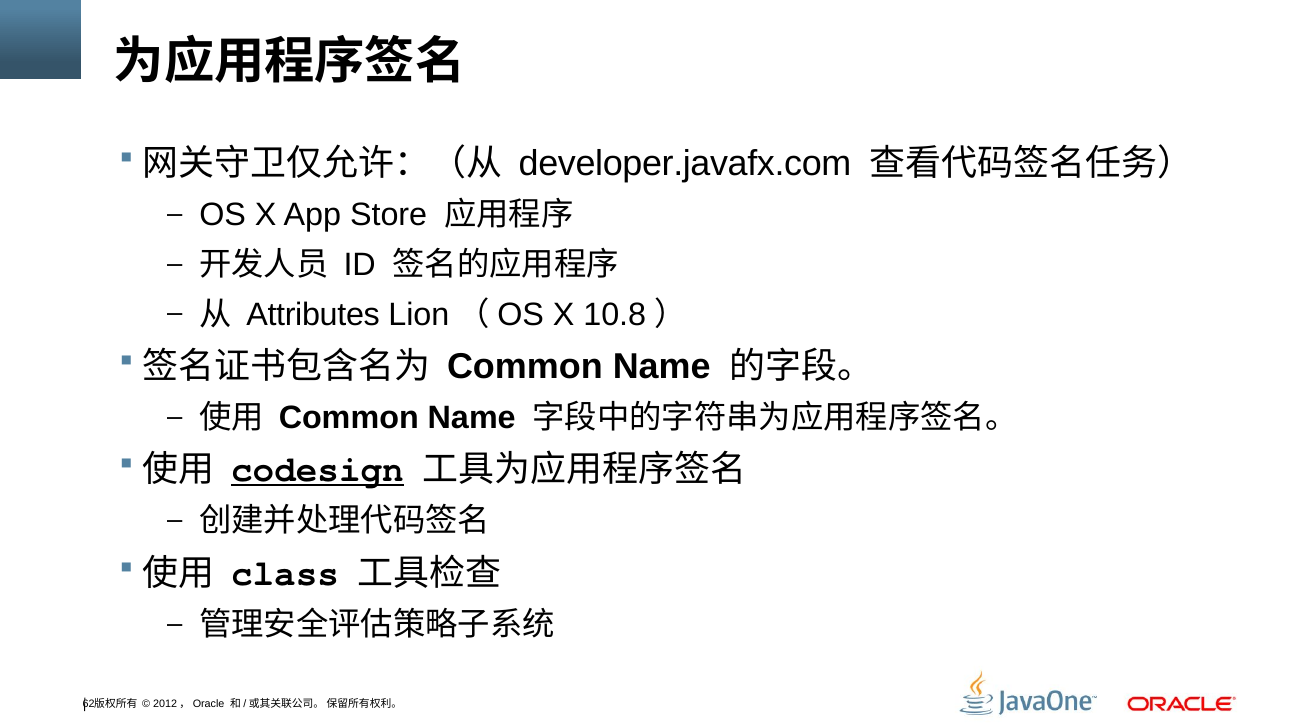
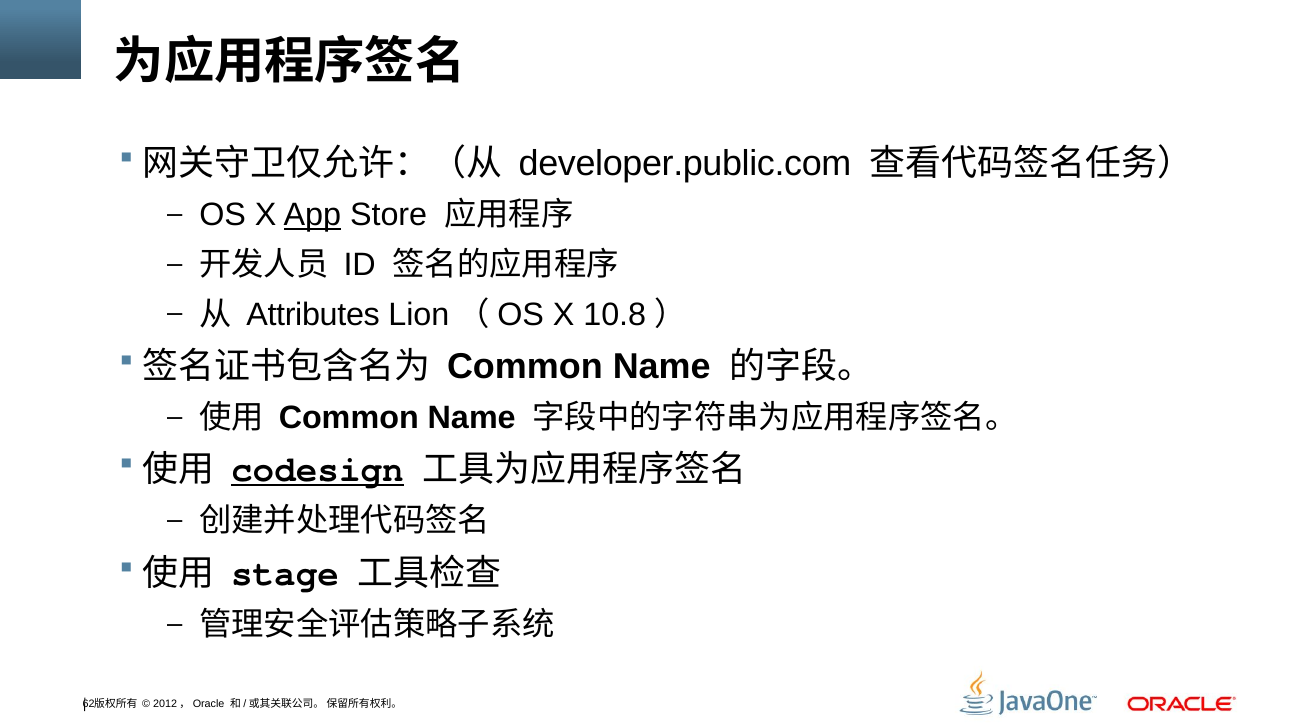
developer.javafx.com: developer.javafx.com -> developer.public.com (685, 164)
App underline: none -> present (312, 215)
class: class -> stage (285, 574)
